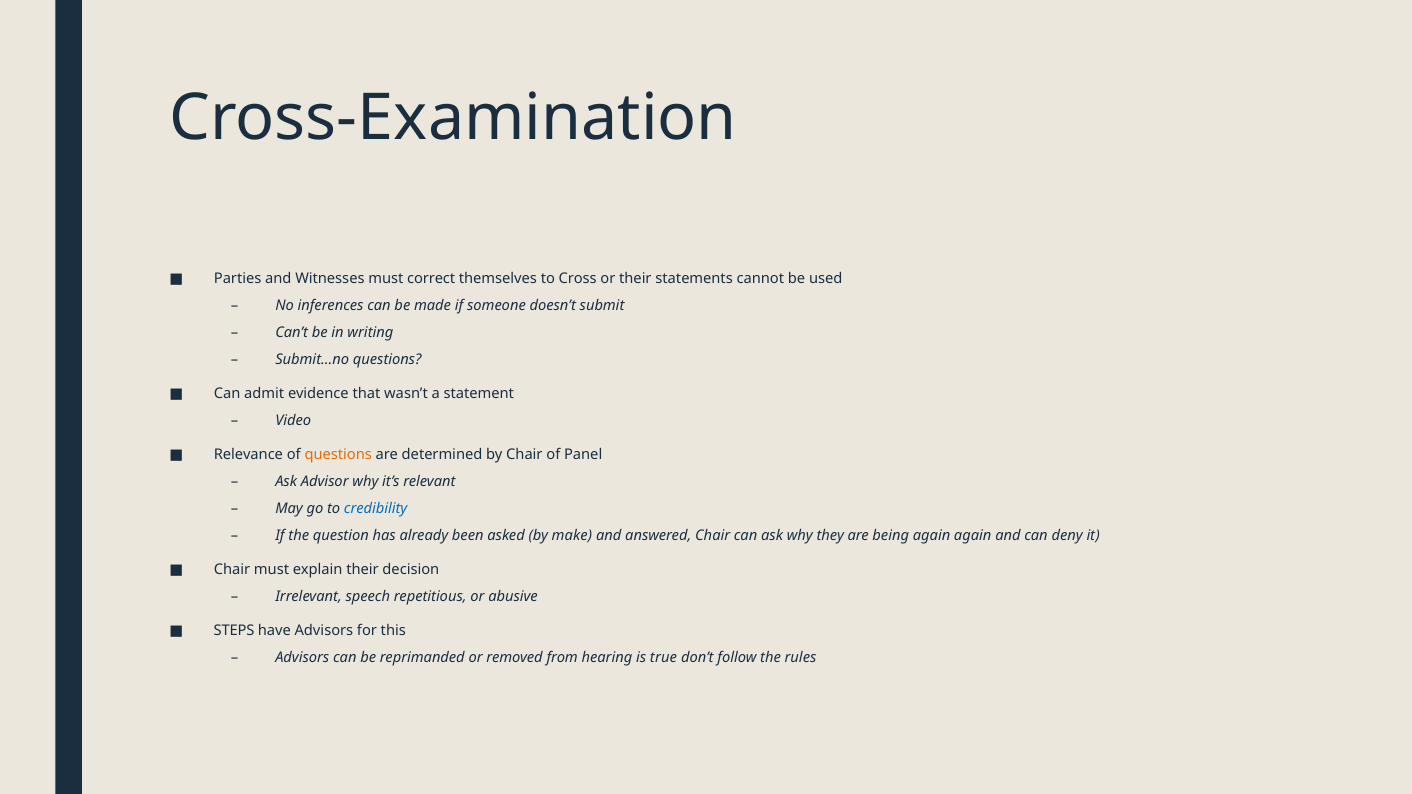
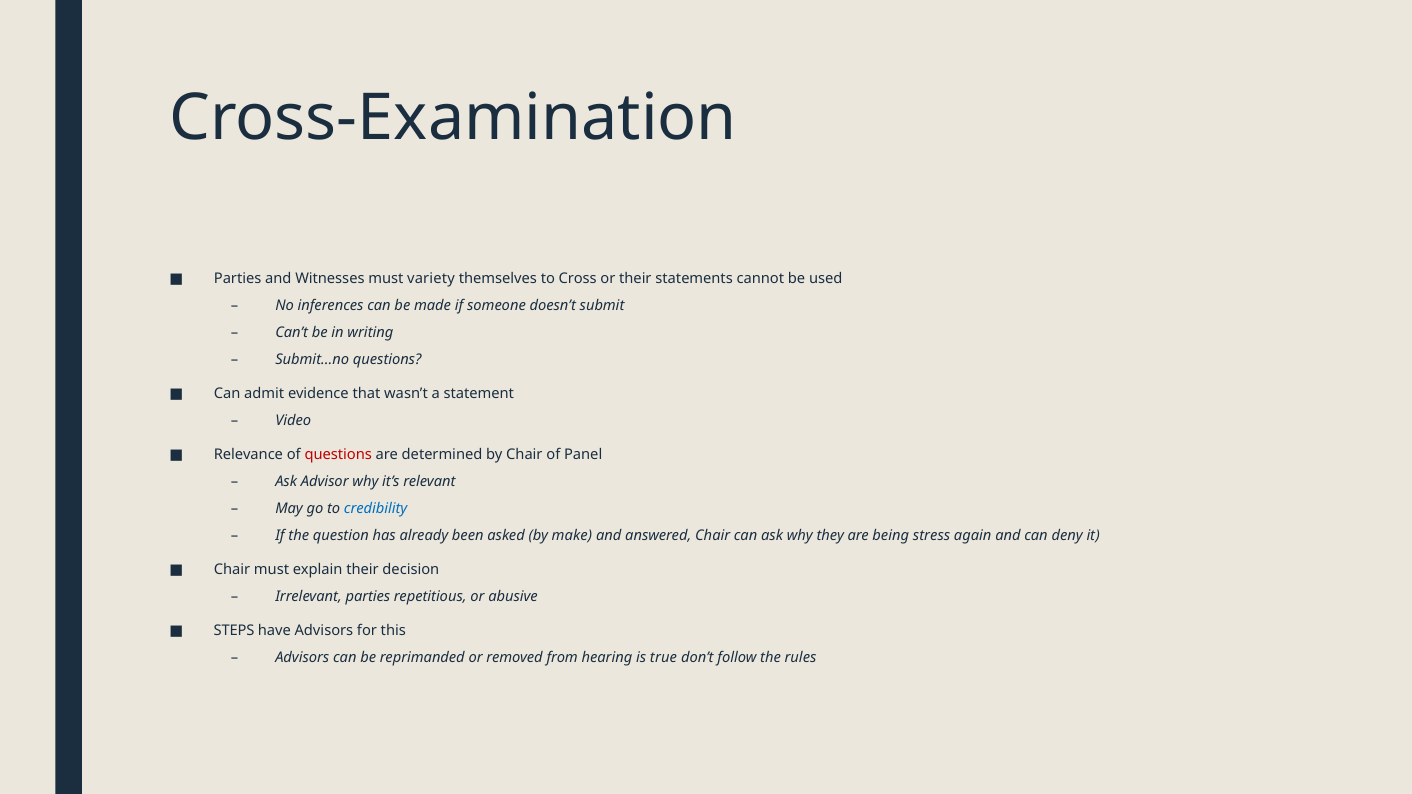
correct: correct -> variety (431, 278)
questions colour: orange -> red (338, 455)
being again: again -> stress (932, 536)
Irrelevant speech: speech -> parties (368, 597)
